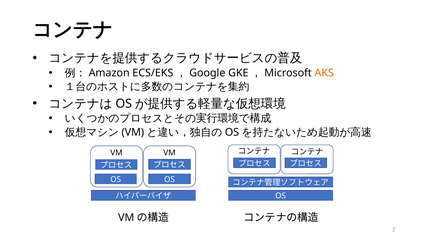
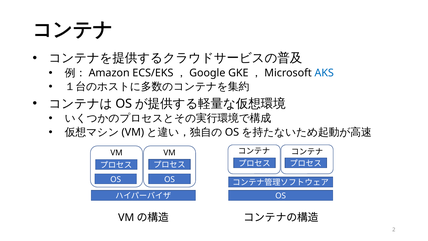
AKS colour: orange -> blue (324, 73)
